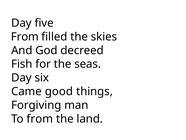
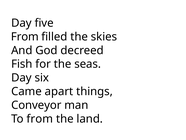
good: good -> apart (59, 91)
Forgiving: Forgiving -> Conveyor (36, 105)
